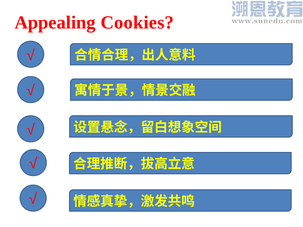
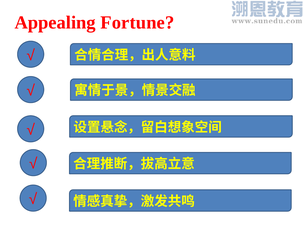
Cookies: Cookies -> Fortune (137, 23)
